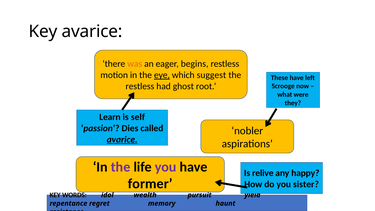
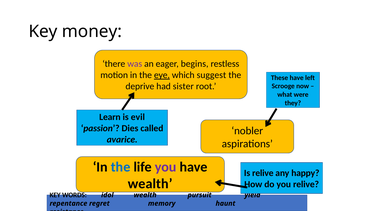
Key avarice: avarice -> money (92, 32)
was colour: orange -> purple (135, 64)
restless: restless -> deprive (140, 86)
ghost: ghost -> sister (183, 86)
self: self -> evil (138, 117)
avarice underline: present -> none (122, 140)
the colour: purple -> blue (121, 167)
former: former -> wealth (150, 184)
you sister: sister -> relive (306, 184)
